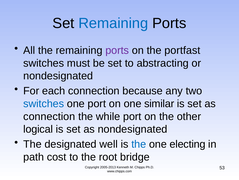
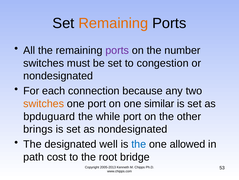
Remaining colour: blue -> orange (113, 23)
portfast: portfast -> number (182, 50)
abstracting: abstracting -> congestion (163, 63)
switches colour: blue -> orange (44, 103)
connection: connection -> bpduguard (49, 116)
logical: logical -> brings (38, 129)
electing: electing -> allowed (188, 144)
